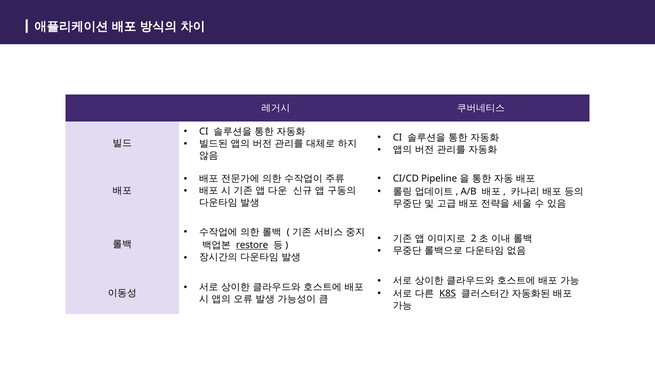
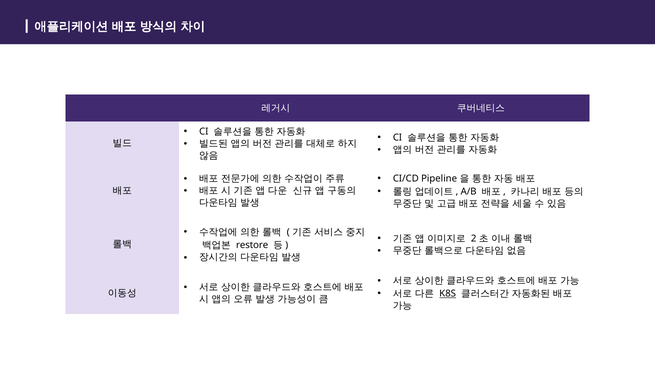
restore underline: present -> none (252, 245)
